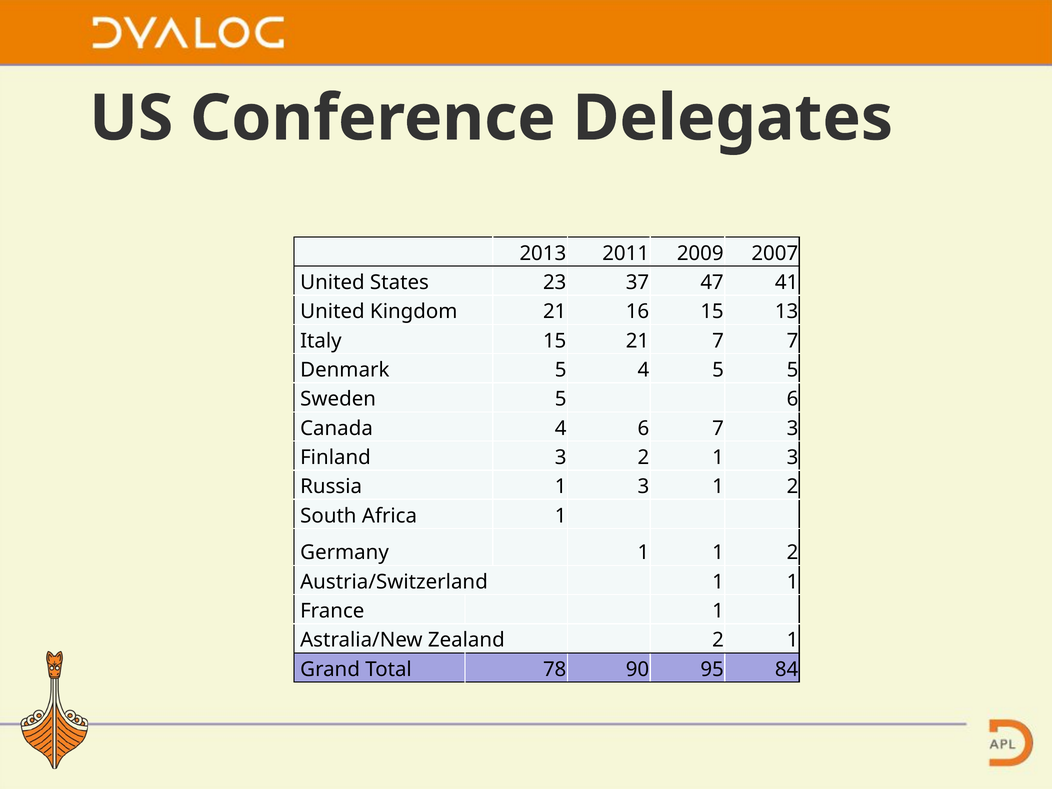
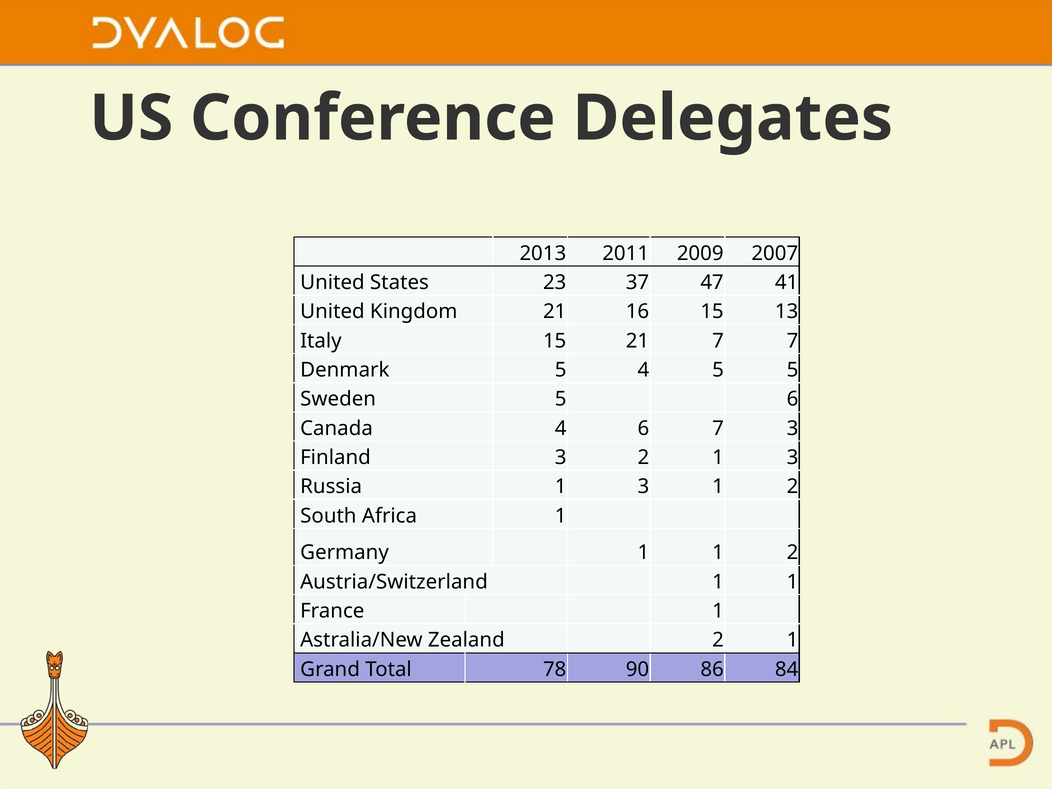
95: 95 -> 86 (712, 669)
